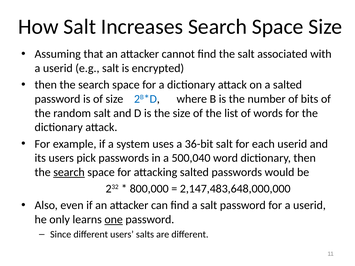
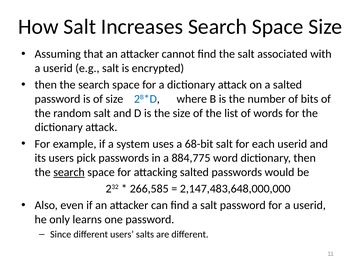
36-bit: 36-bit -> 68-bit (199, 144)
500,040: 500,040 -> 884,775 (191, 158)
800,000: 800,000 -> 266,585 (149, 189)
one underline: present -> none (114, 220)
